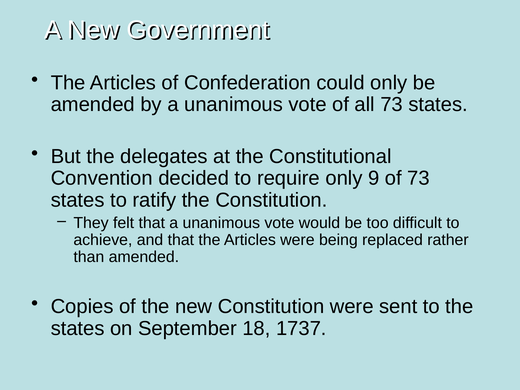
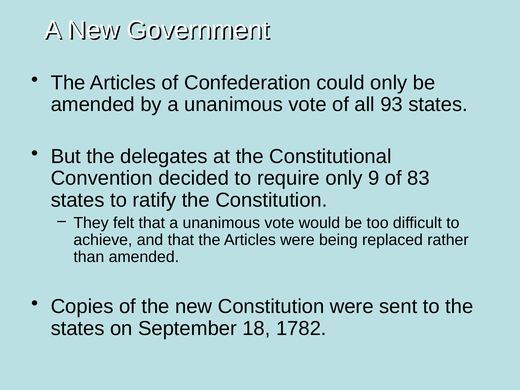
all 73: 73 -> 93 (392, 105)
of 73: 73 -> 83 (419, 178)
1737: 1737 -> 1782 (301, 328)
